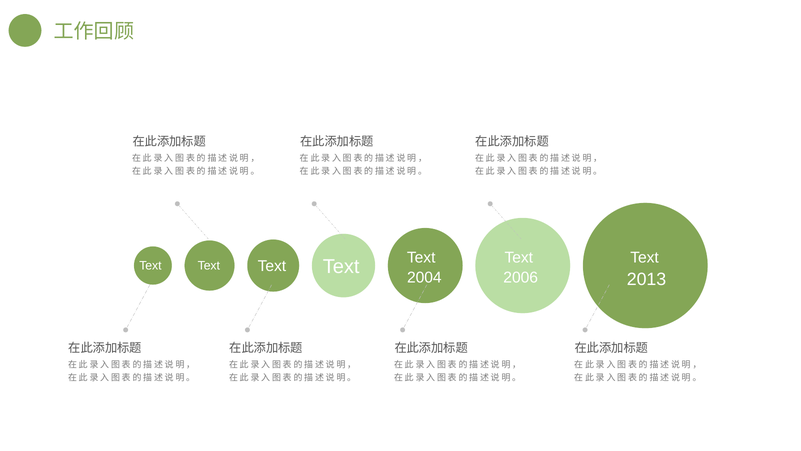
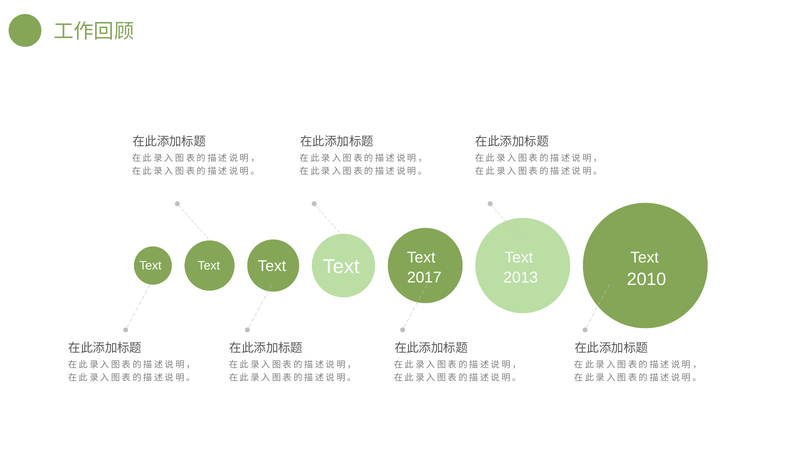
2004: 2004 -> 2017 (424, 278)
2006: 2006 -> 2013 (521, 278)
2013: 2013 -> 2010 (646, 279)
